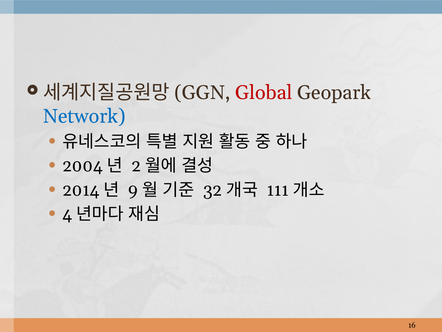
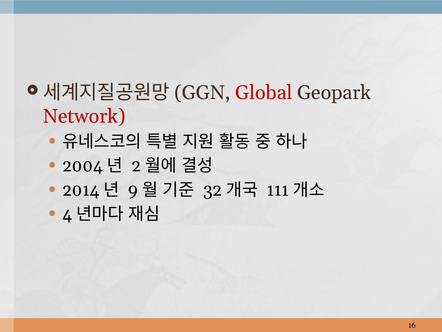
Network colour: blue -> red (84, 116)
